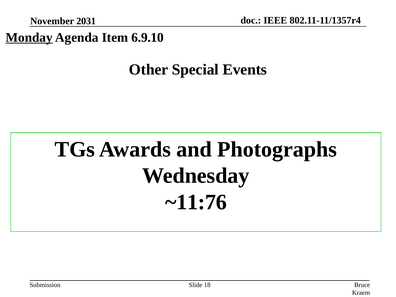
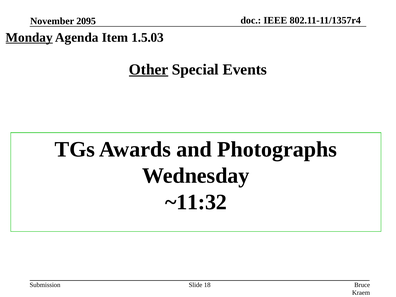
2031: 2031 -> 2095 (86, 21)
6.9.10: 6.9.10 -> 1.5.03 (148, 38)
Other underline: none -> present (149, 69)
~11:76: ~11:76 -> ~11:32 (196, 202)
